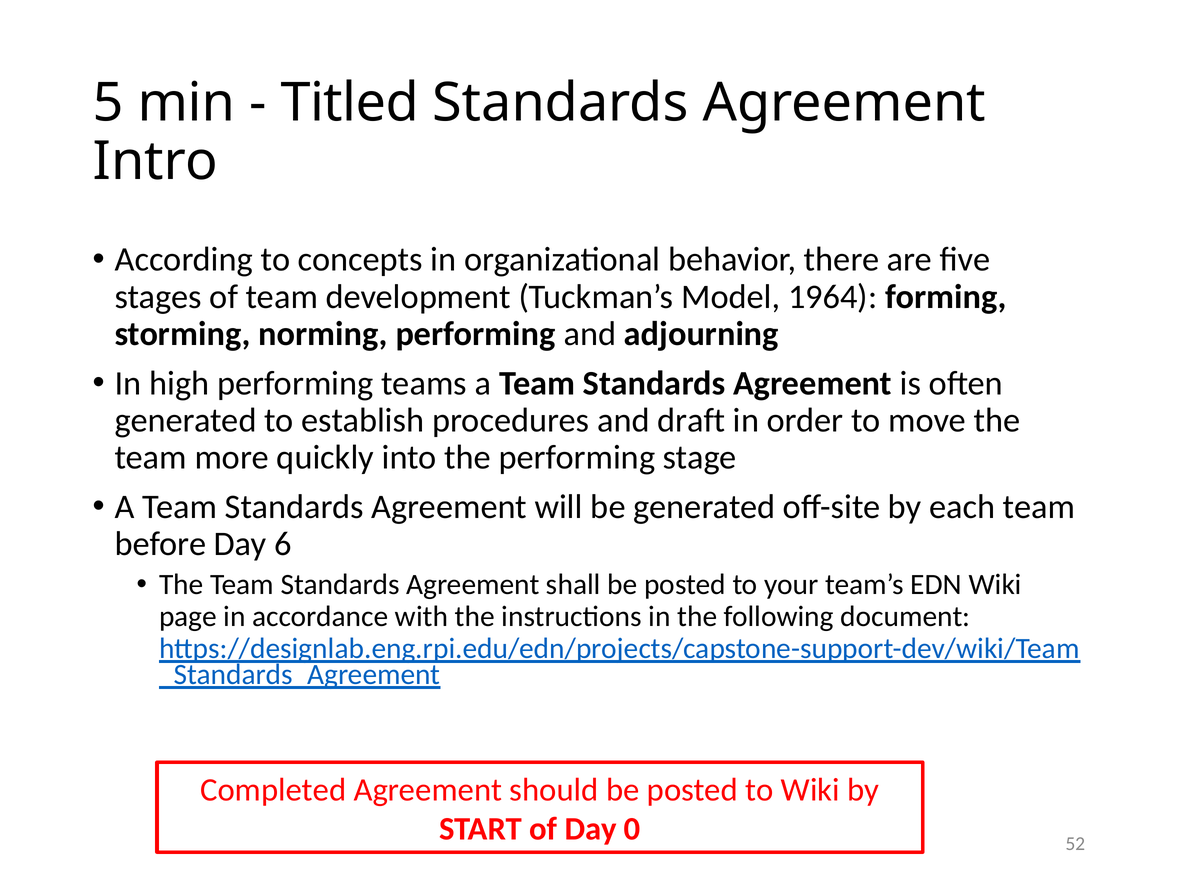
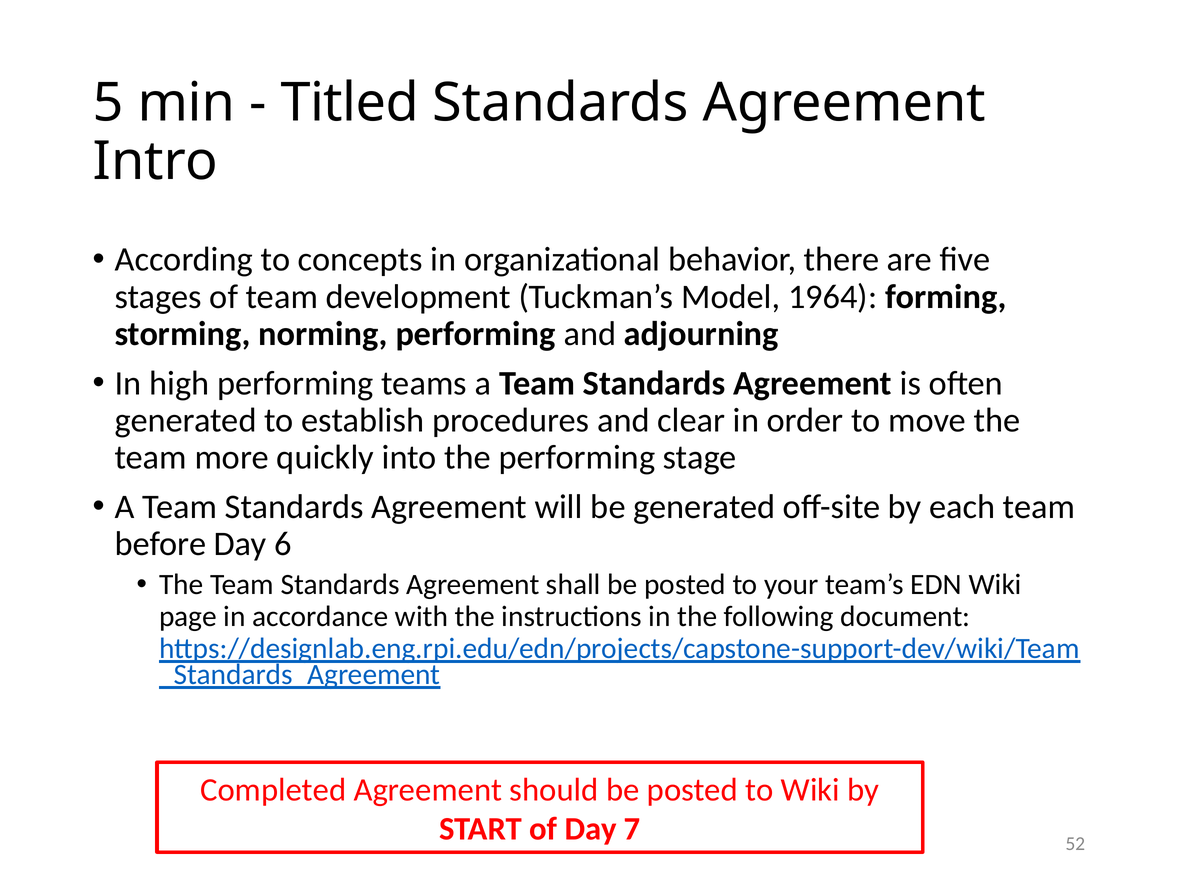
draft: draft -> clear (691, 420)
0: 0 -> 7 (632, 829)
